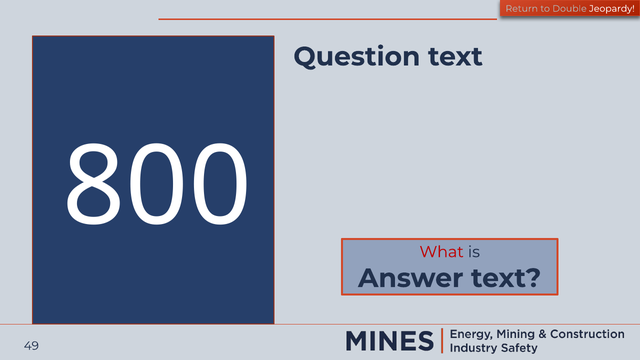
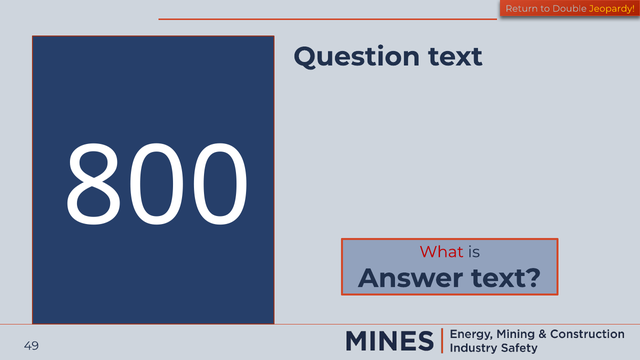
Jeopardy colour: white -> yellow (612, 9)
